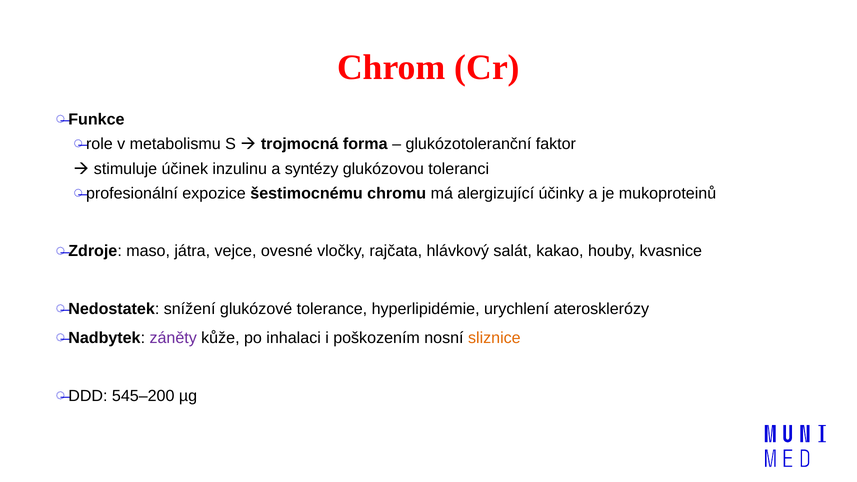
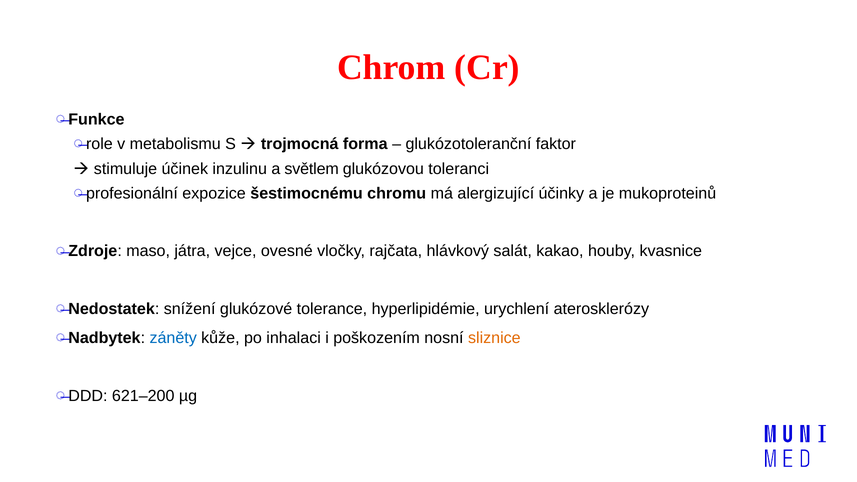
syntézy: syntézy -> světlem (312, 169)
záněty colour: purple -> blue (173, 338)
545–200: 545–200 -> 621–200 (143, 396)
